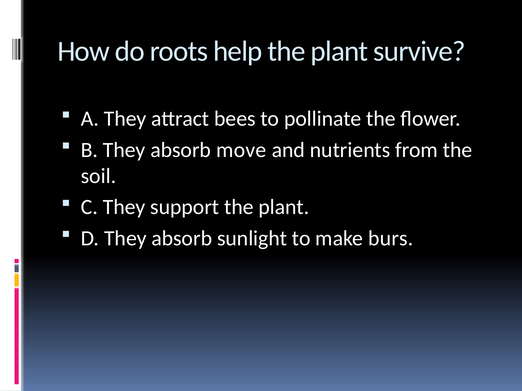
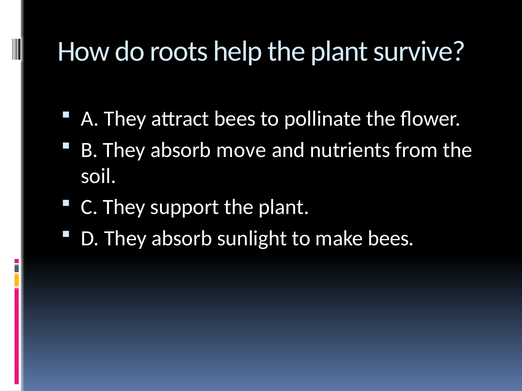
make burs: burs -> bees (391, 239)
